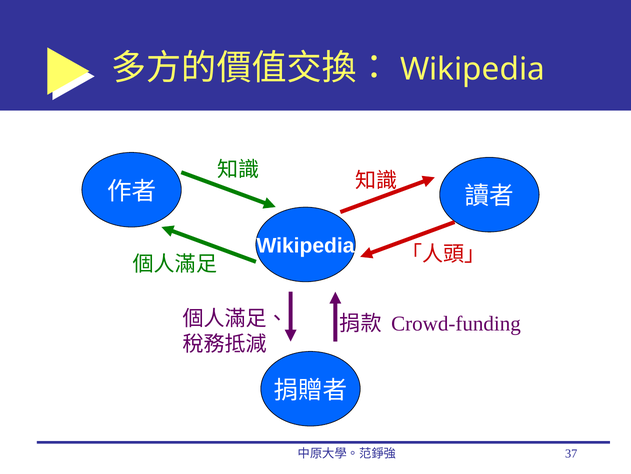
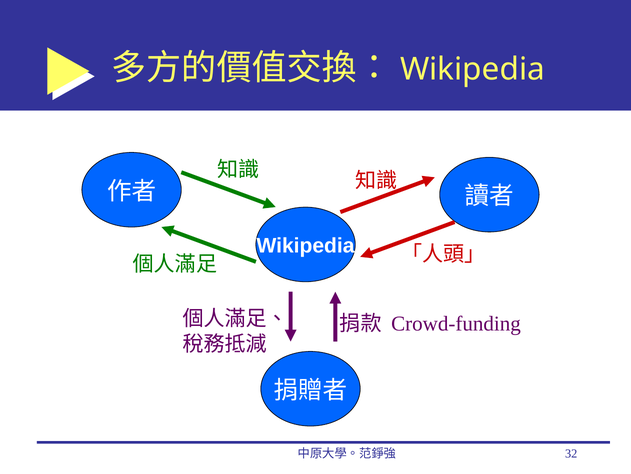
37: 37 -> 32 (571, 453)
